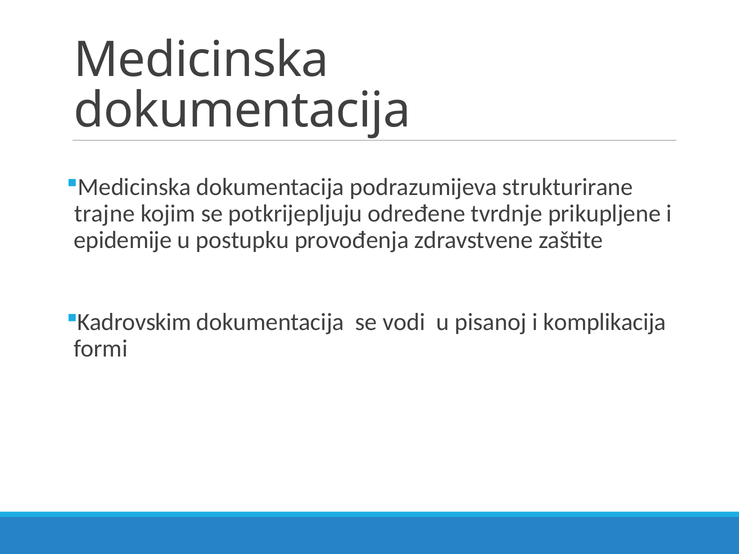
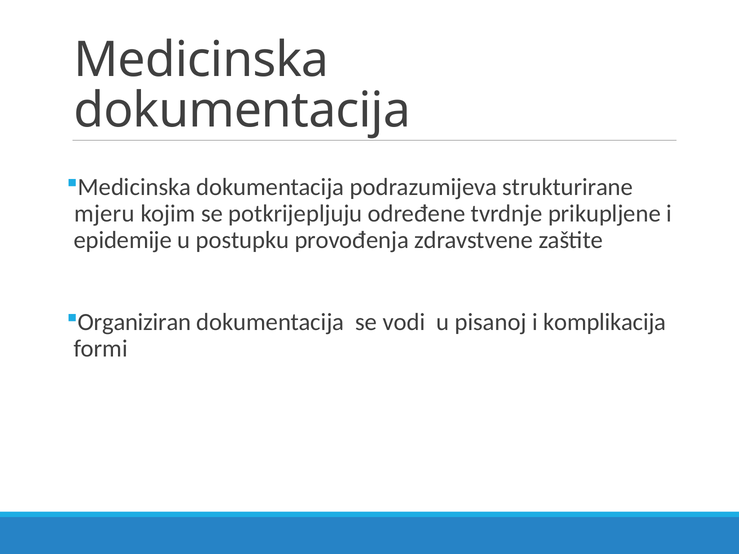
trajne: trajne -> mjeru (105, 214)
Kadrovskim: Kadrovskim -> Organiziran (134, 322)
